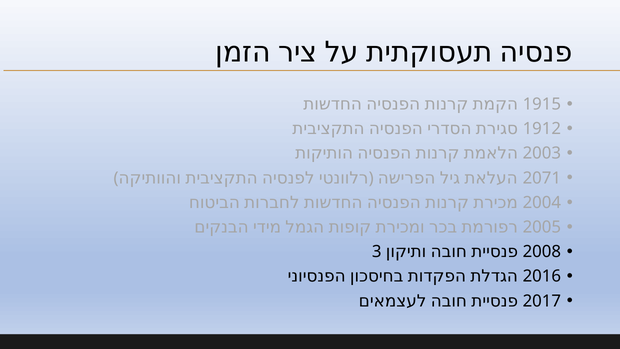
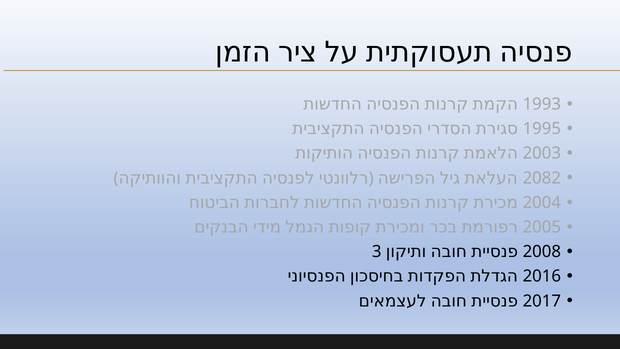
1915: 1915 -> 1993 (542, 104)
1912: 1912 -> 1995 (542, 129)
2071: 2071 -> 2082 (542, 178)
